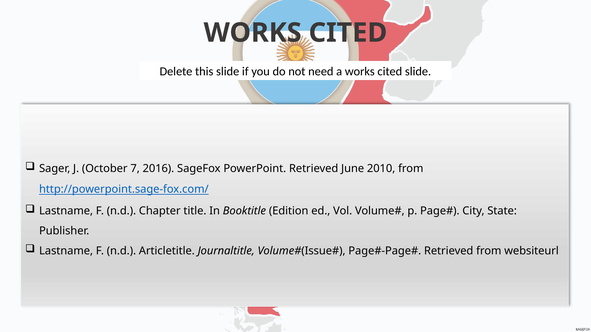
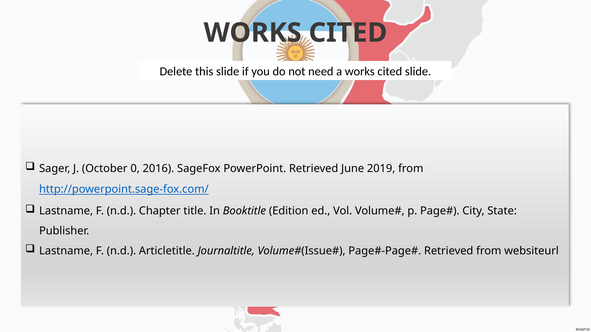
7: 7 -> 0 (135, 169)
2010: 2010 -> 2019 (381, 169)
